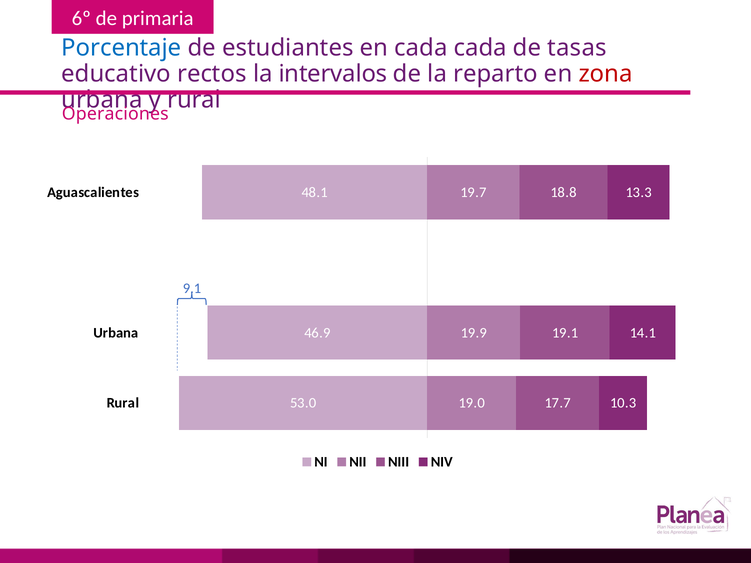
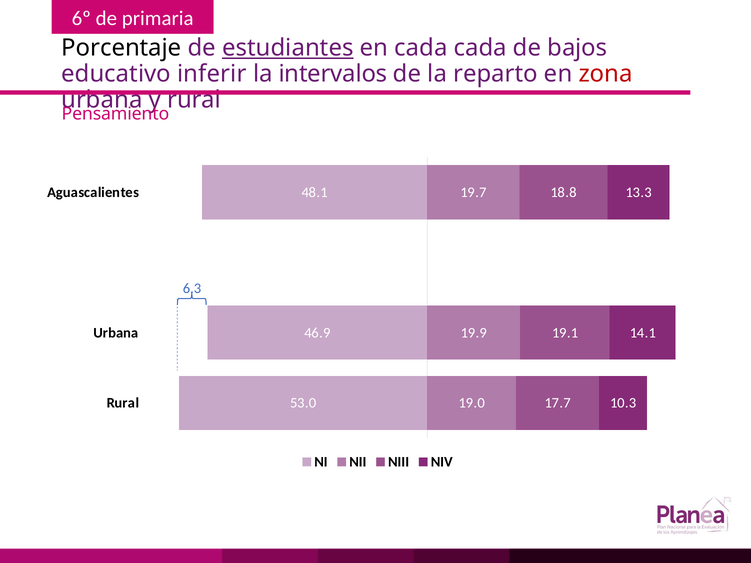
Porcentaje colour: blue -> black (121, 48)
estudiantes underline: none -> present (288, 48)
tasas: tasas -> bajos (577, 48)
rectos: rectos -> inferir (212, 74)
Operaciones: Operaciones -> Pensamiento (115, 114)
9.1: 9.1 -> 6.3 (192, 289)
